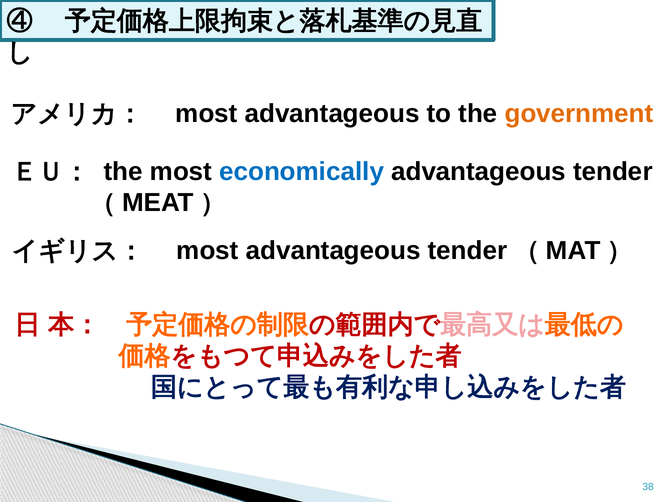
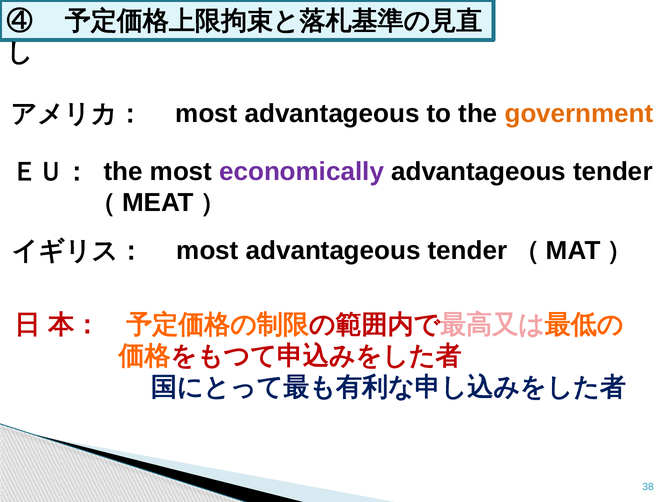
economically colour: blue -> purple (302, 172)
